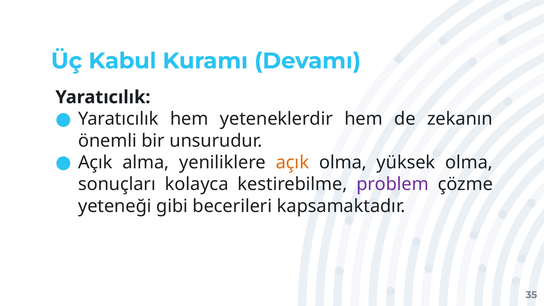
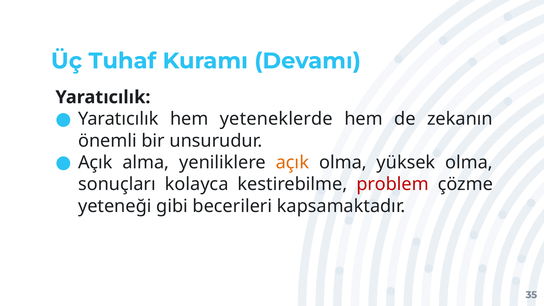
Kabul: Kabul -> Tuhaf (122, 61)
yeteneklerdir: yeteneklerdir -> yeteneklerde (276, 119)
problem colour: purple -> red (393, 184)
